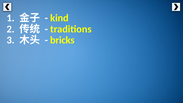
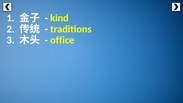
bricks: bricks -> office (62, 40)
